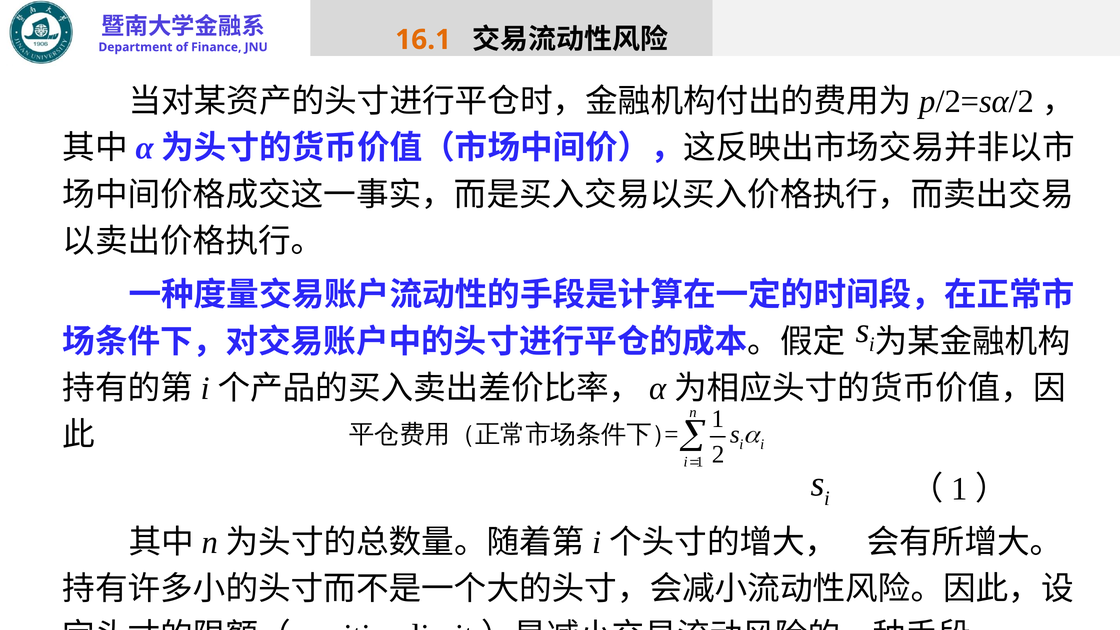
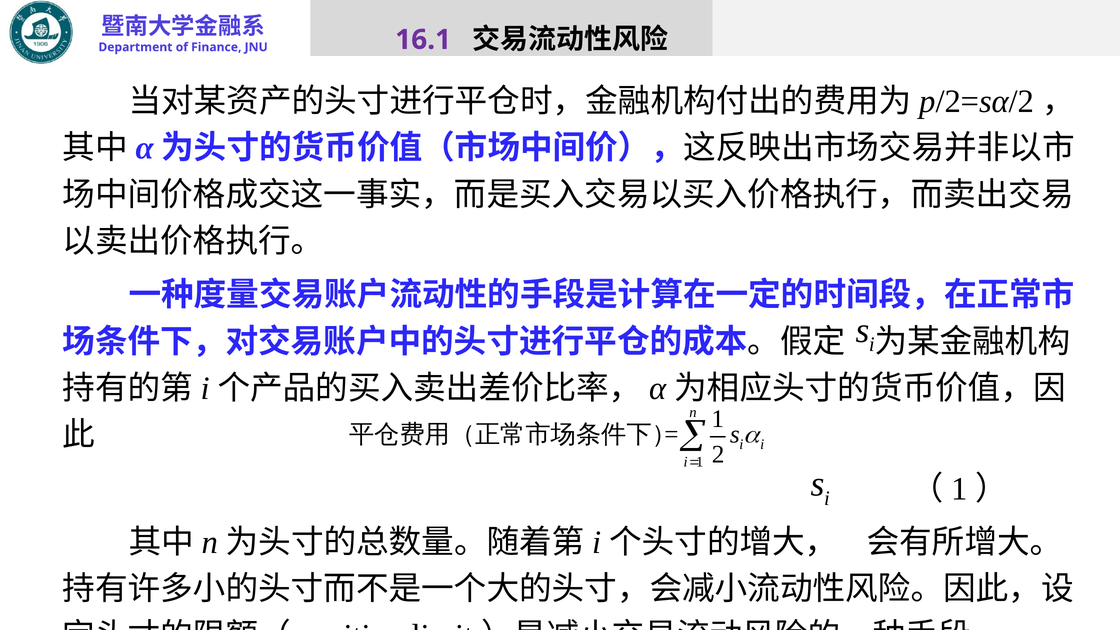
16.1 colour: orange -> purple (423, 40)
